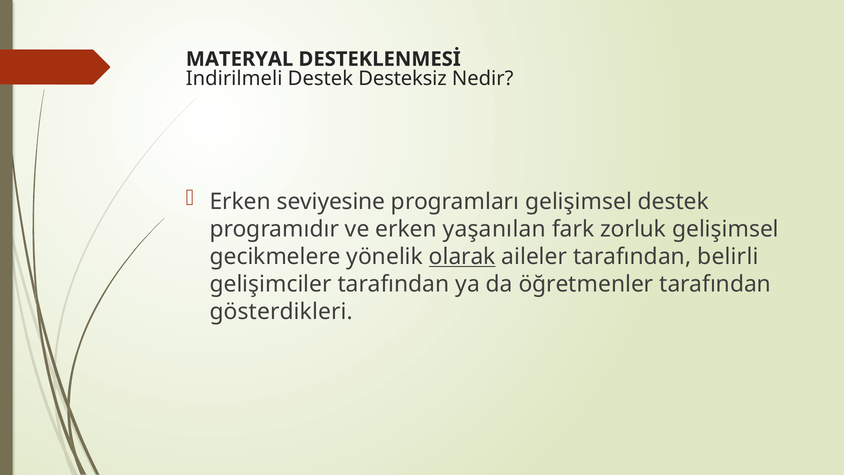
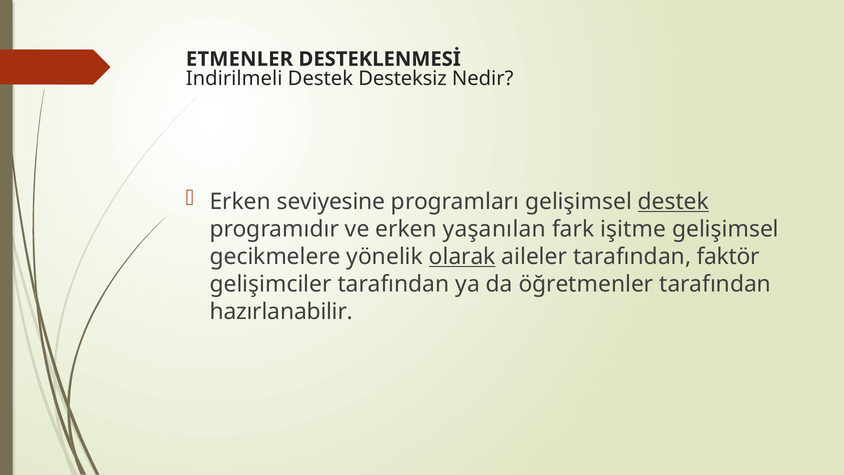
MATERYAL: MATERYAL -> ETMENLER (239, 59)
destek underline: none -> present (673, 202)
zorluk: zorluk -> işitme (633, 229)
belirli: belirli -> faktör (728, 256)
gösterdikleri: gösterdikleri -> hazırlanabilir (281, 311)
